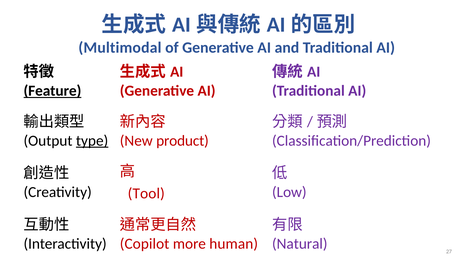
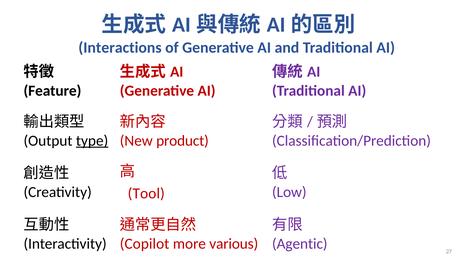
Multimodal: Multimodal -> Interactions (120, 48)
Feature underline: present -> none (52, 91)
human: human -> various (234, 243)
Natural: Natural -> Agentic (300, 243)
